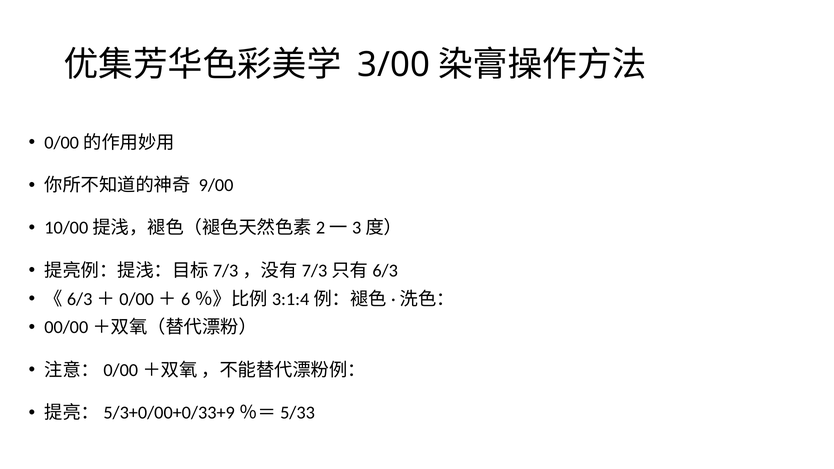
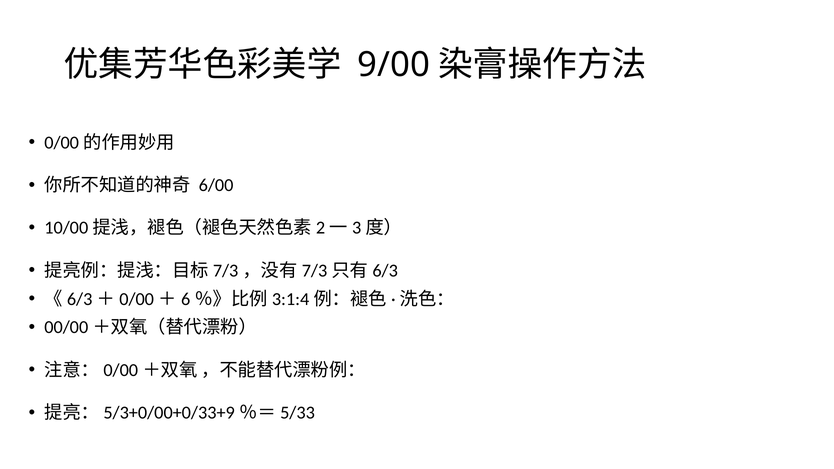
3/00: 3/00 -> 9/00 (394, 65)
9/00: 9/00 -> 6/00 (216, 185)
